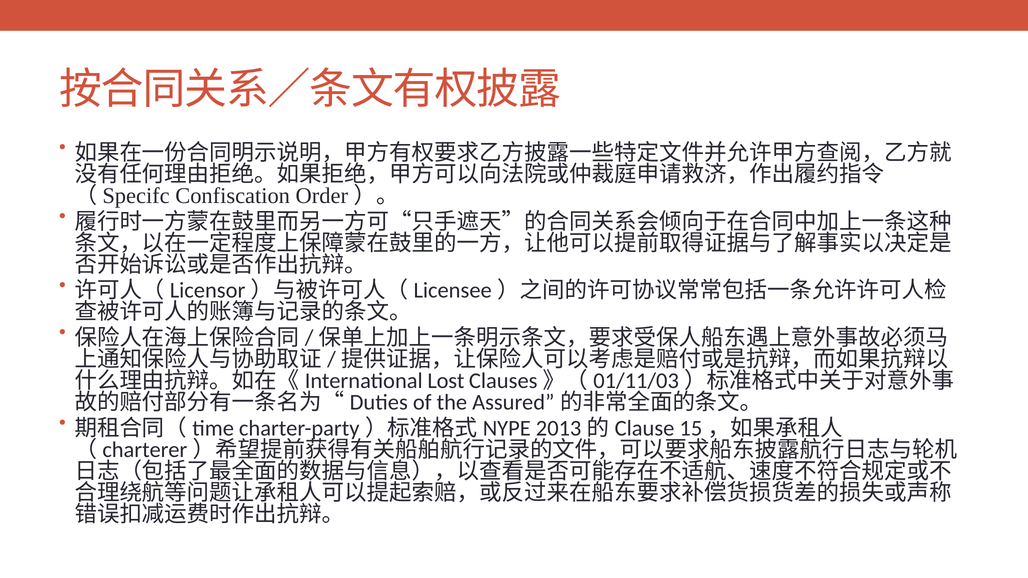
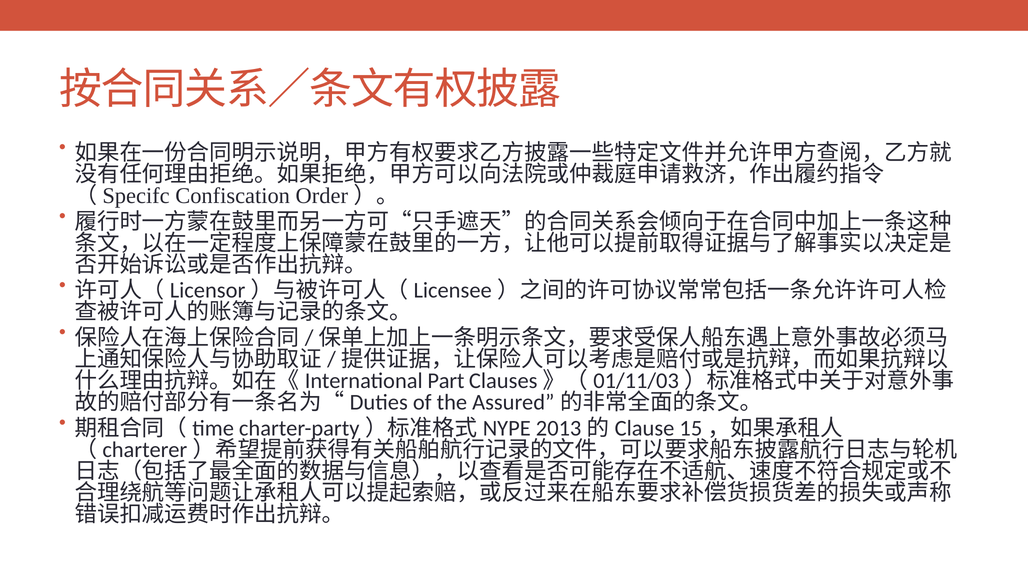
Lost: Lost -> Part (446, 381)
